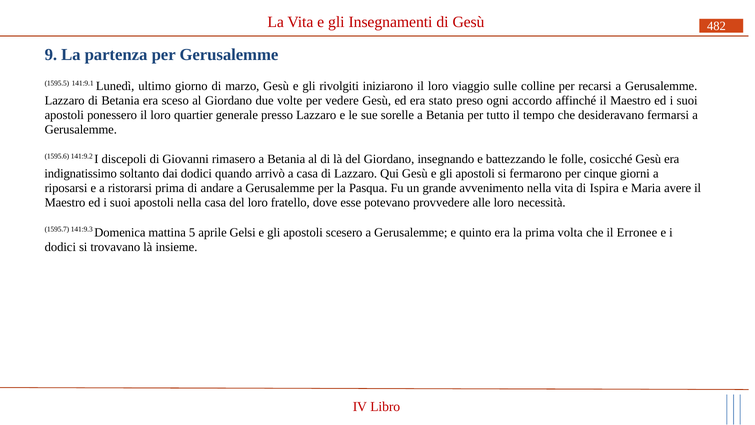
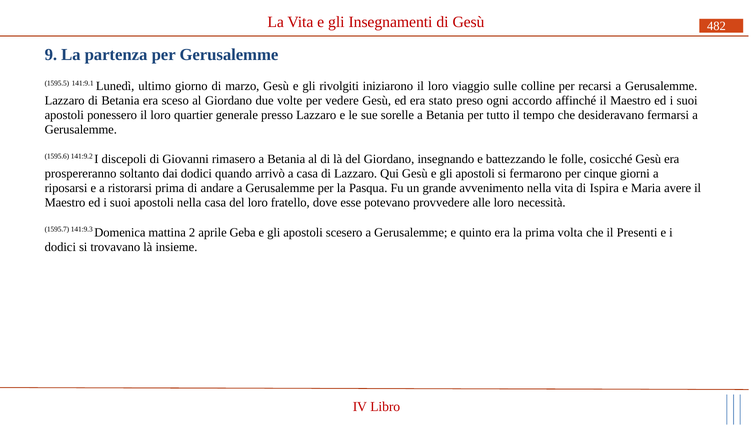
indignatissimo: indignatissimo -> prospereranno (81, 174)
5: 5 -> 2 (192, 233)
Gelsi: Gelsi -> Geba (243, 233)
Erronee: Erronee -> Presenti (637, 233)
